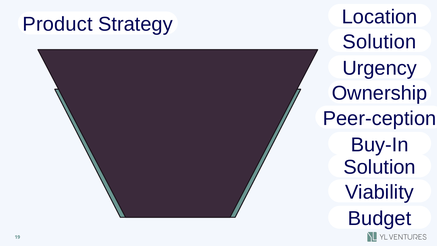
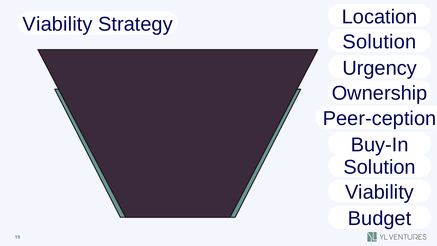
Product: Product -> Viability (58, 24)
